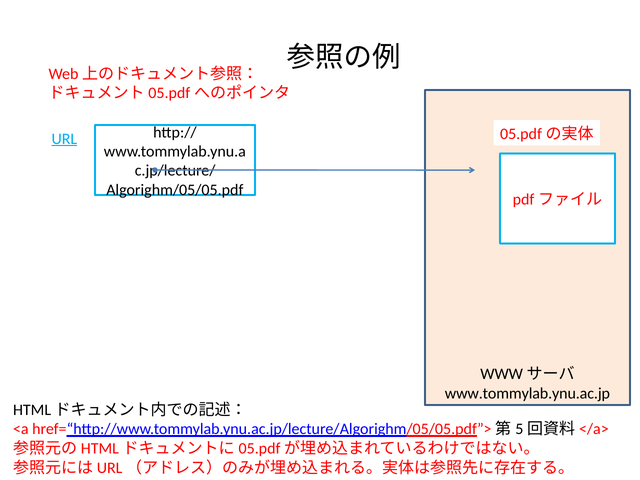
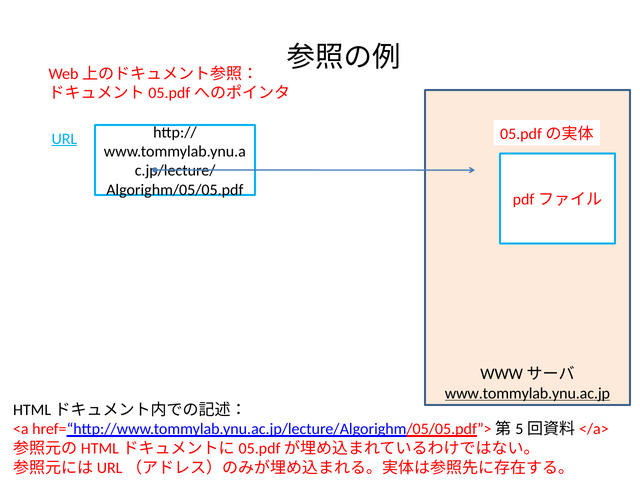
www.tommylab.ynu.ac.jp underline: none -> present (527, 393)
